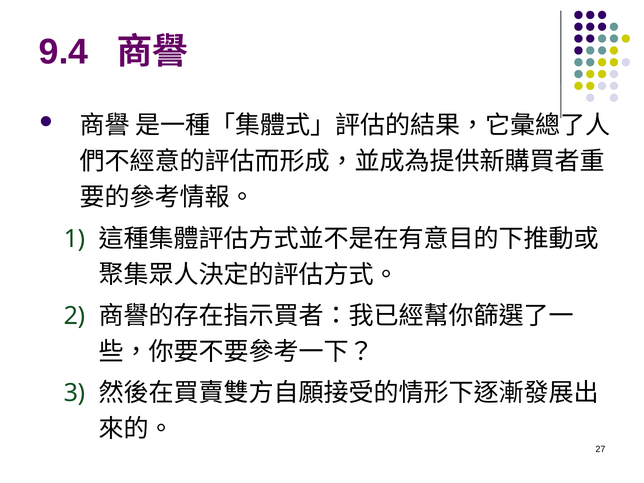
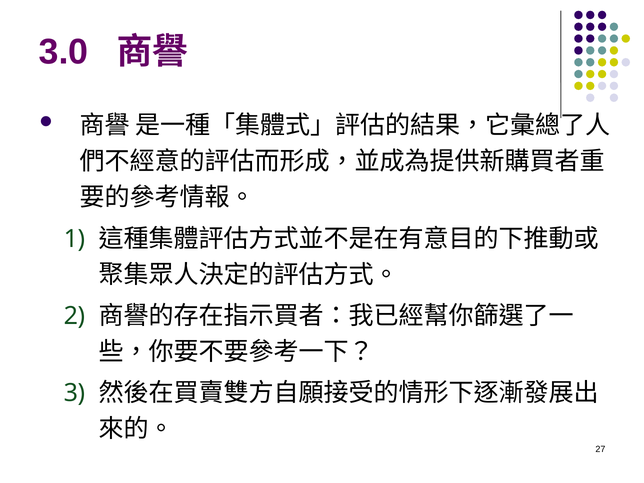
9.4: 9.4 -> 3.0 (63, 52)
